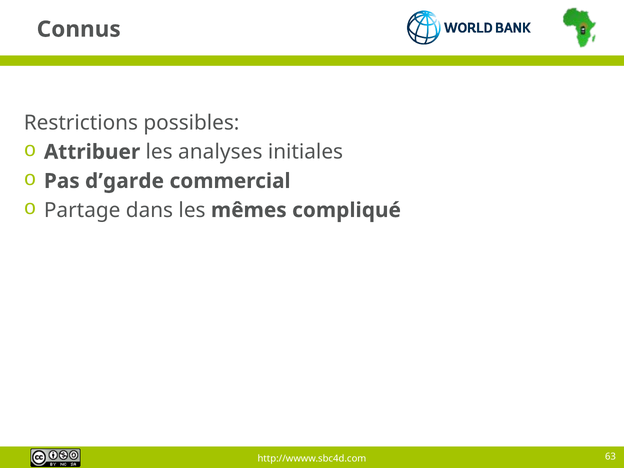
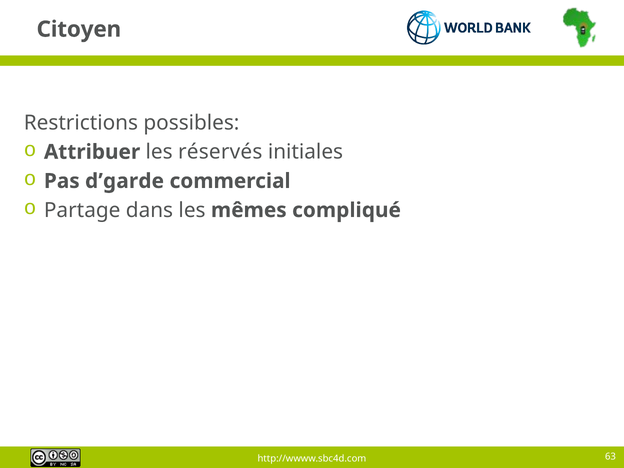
Connus: Connus -> Citoyen (79, 29)
analyses: analyses -> réservés (220, 152)
